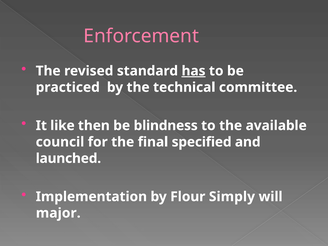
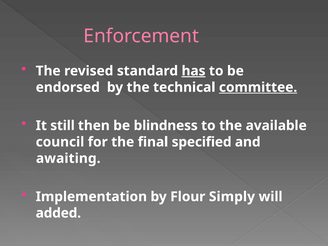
practiced: practiced -> endorsed (68, 87)
committee underline: none -> present (258, 87)
like: like -> still (62, 126)
launched: launched -> awaiting (68, 158)
major: major -> added (58, 213)
